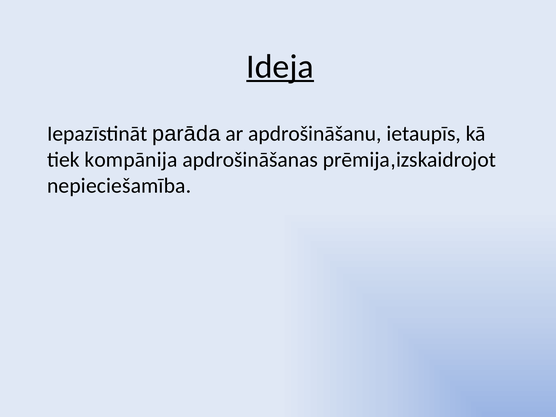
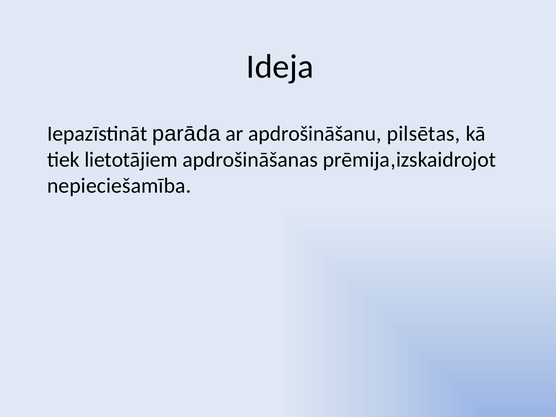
Ideja underline: present -> none (280, 66)
ietaupīs: ietaupīs -> pilsētas (424, 134)
kompānija: kompānija -> lietotājiem (131, 160)
